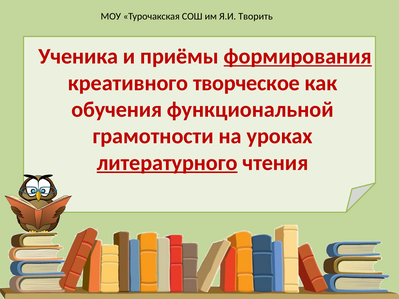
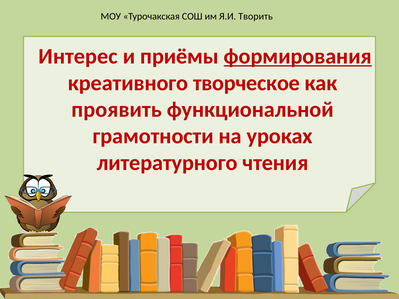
Ученика: Ученика -> Интерес (78, 56)
обучения: обучения -> проявить (117, 110)
литературного underline: present -> none (167, 163)
